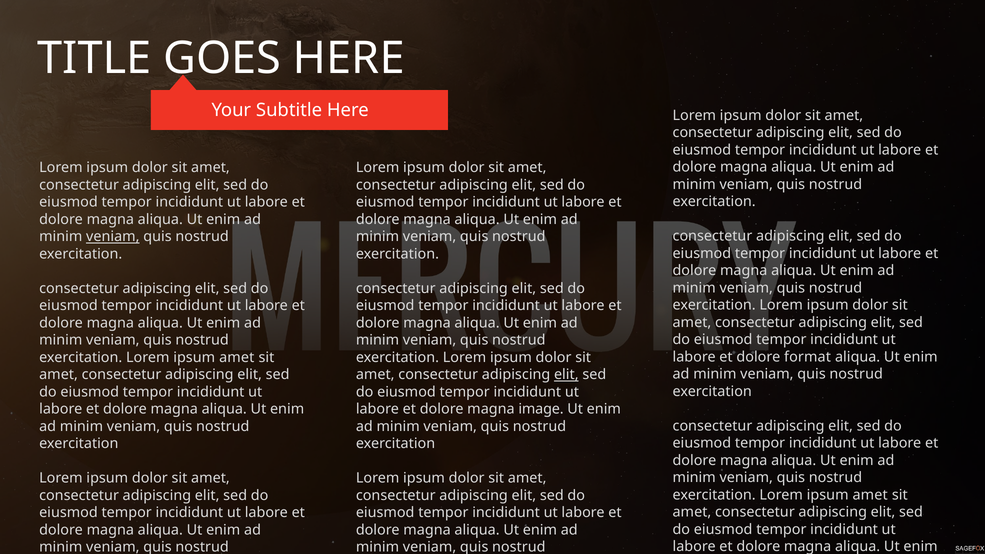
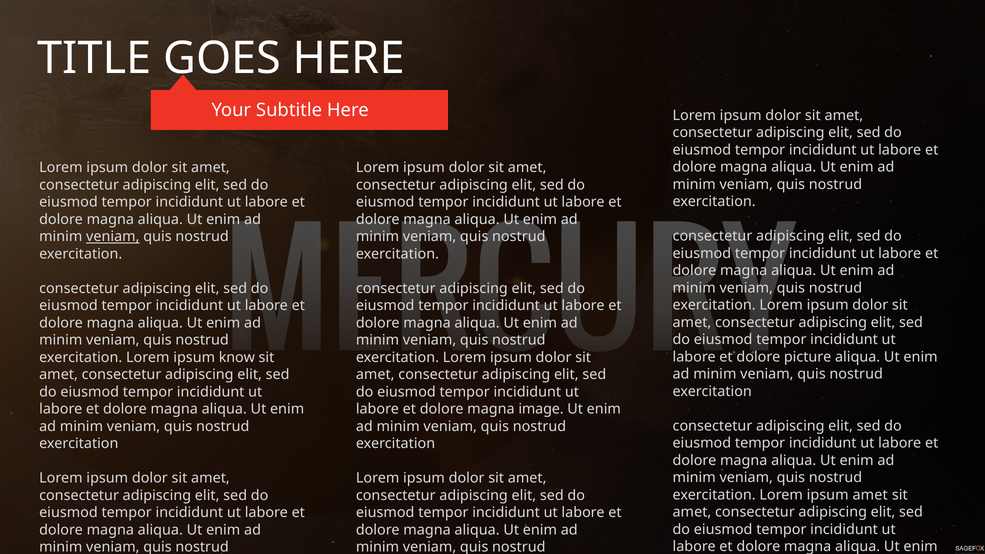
format: format -> picture (808, 357)
amet: amet -> know (237, 357)
elit underline: present -> none (566, 375)
